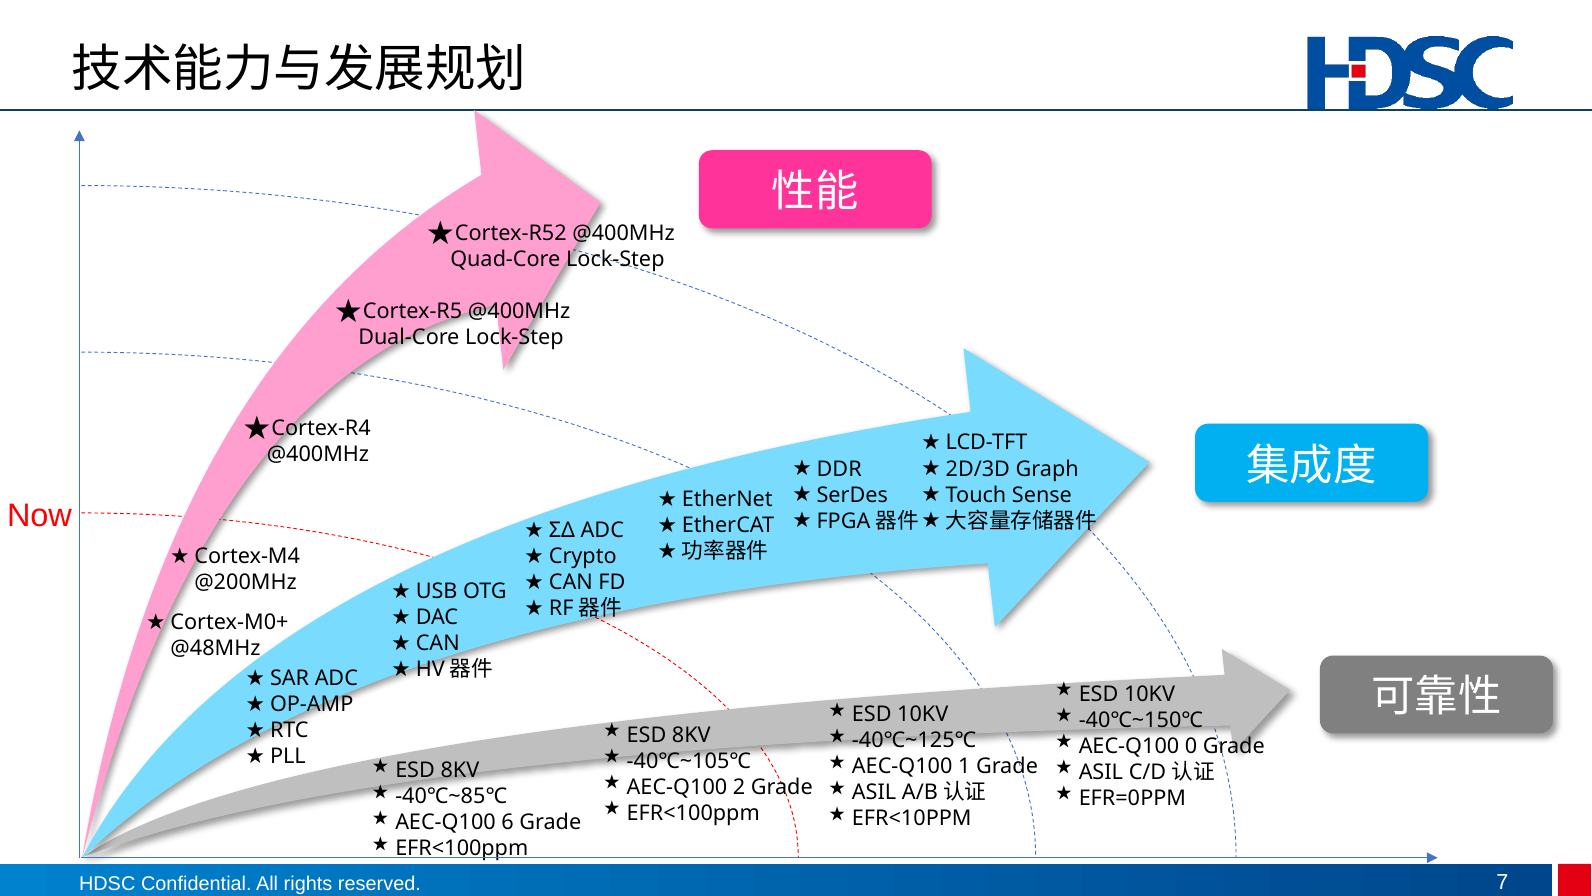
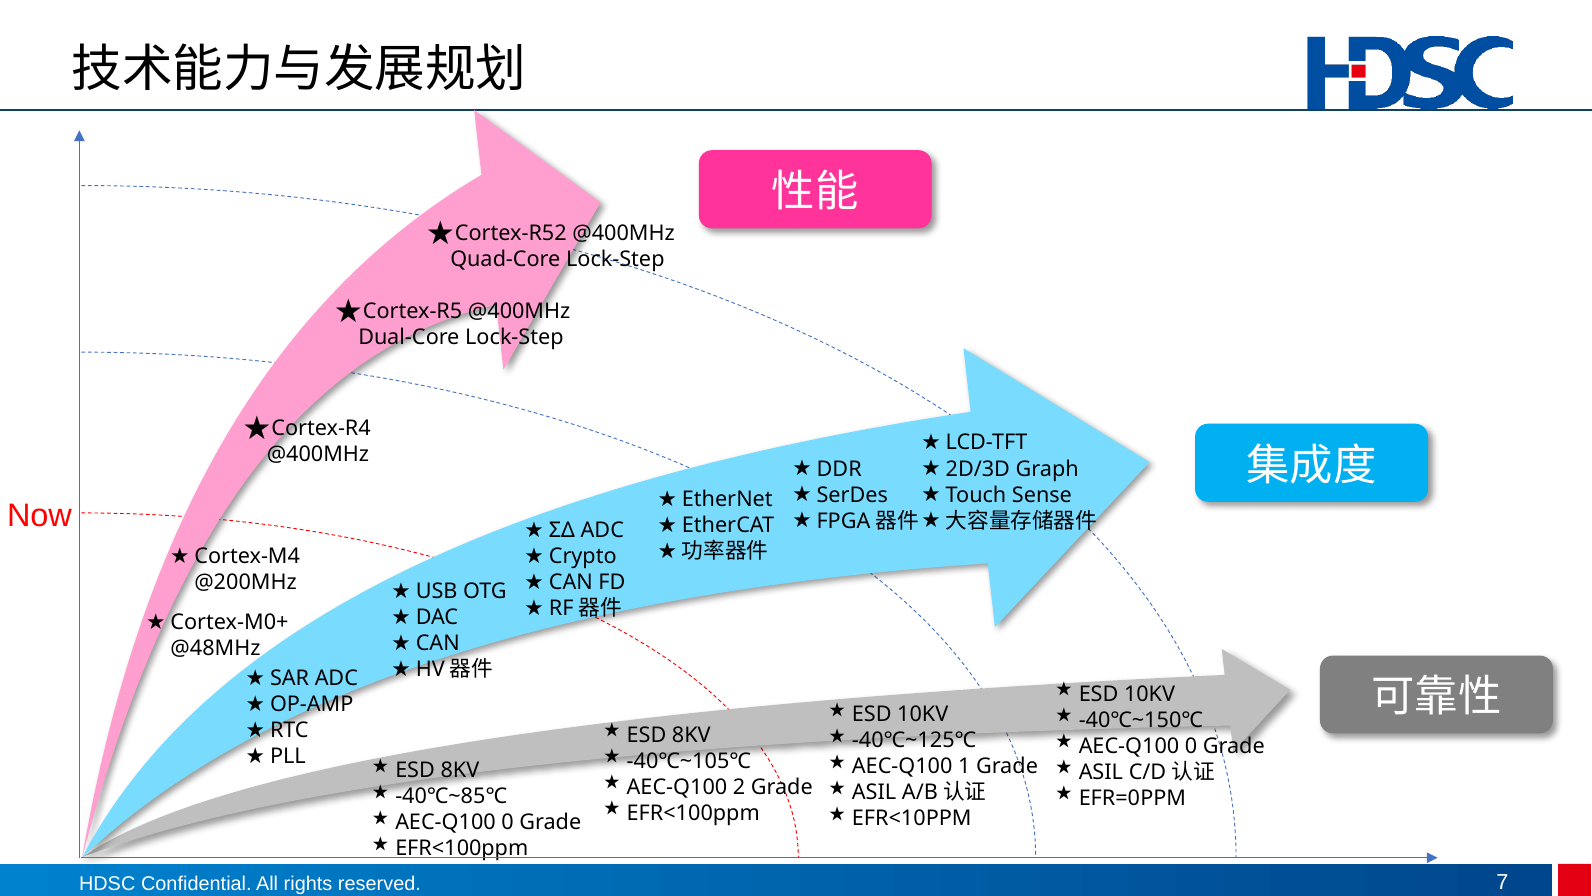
6: 6 -> 0 (508, 822)
